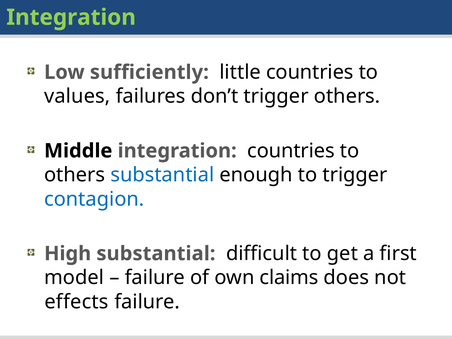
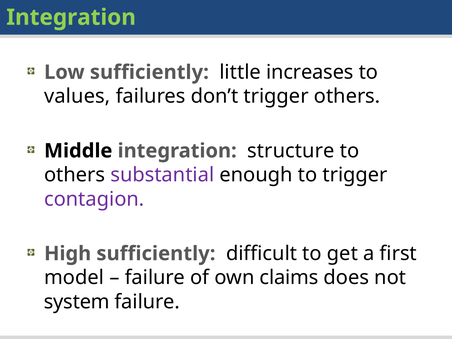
little countries: countries -> increases (310, 72)
integration countries: countries -> structure (291, 151)
substantial colour: blue -> purple (162, 175)
contagion colour: blue -> purple (94, 199)
High substantial: substantial -> sufficiently (156, 254)
effects: effects -> system (77, 302)
